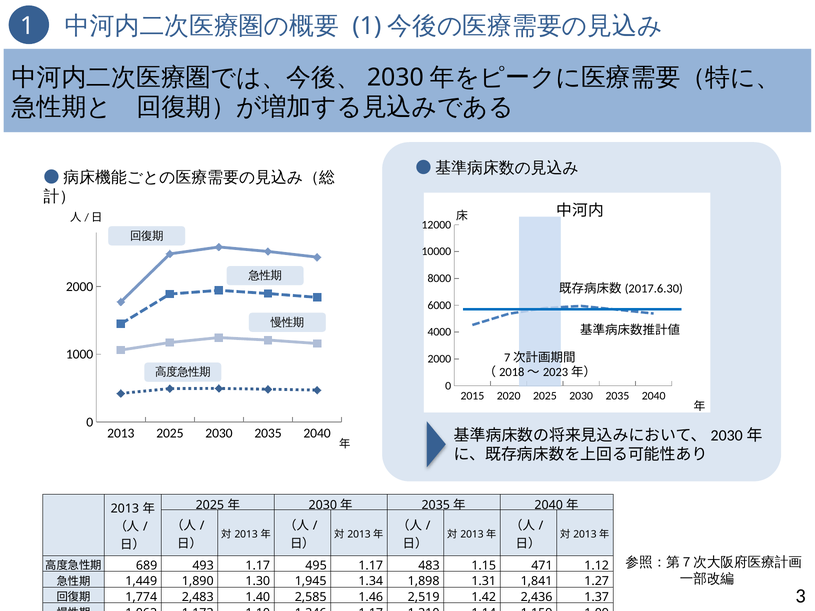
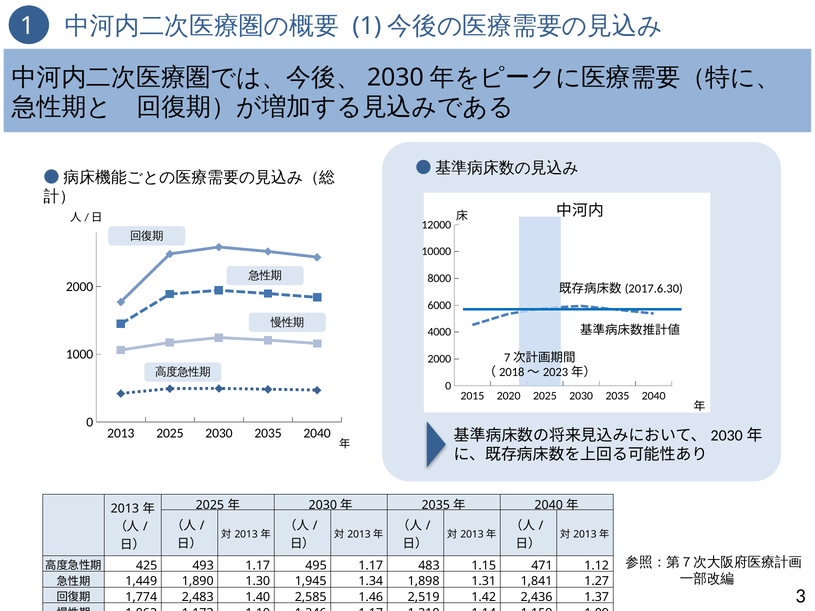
689: 689 -> 425 (147, 566)
